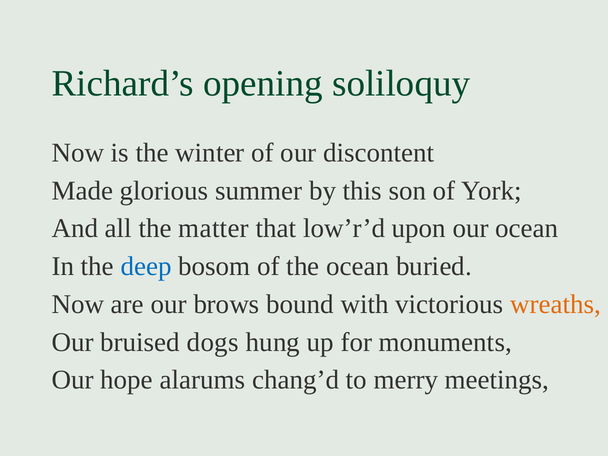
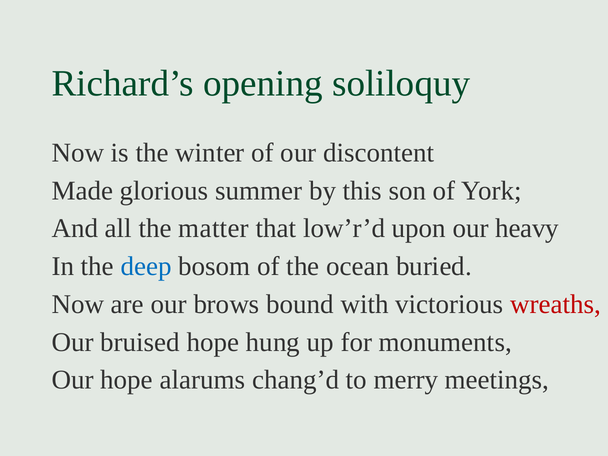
our ocean: ocean -> heavy (527, 229)
wreaths colour: orange -> red (556, 304)
bruised dogs: dogs -> hope (213, 342)
